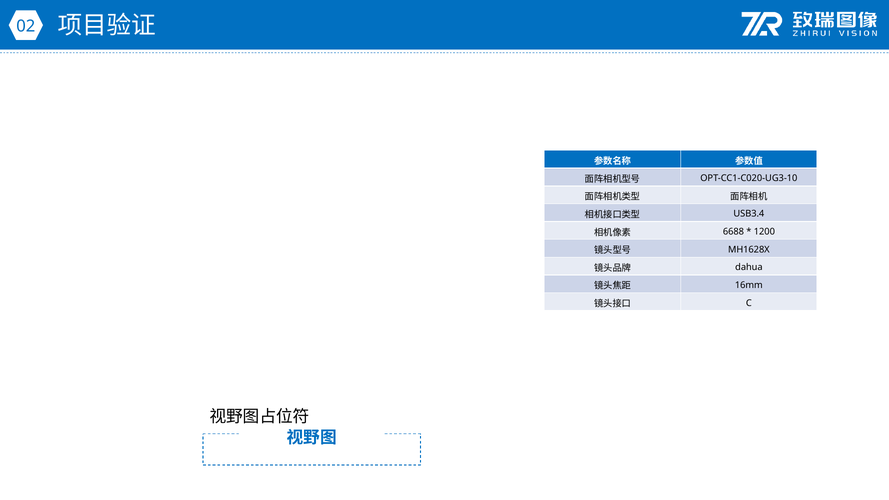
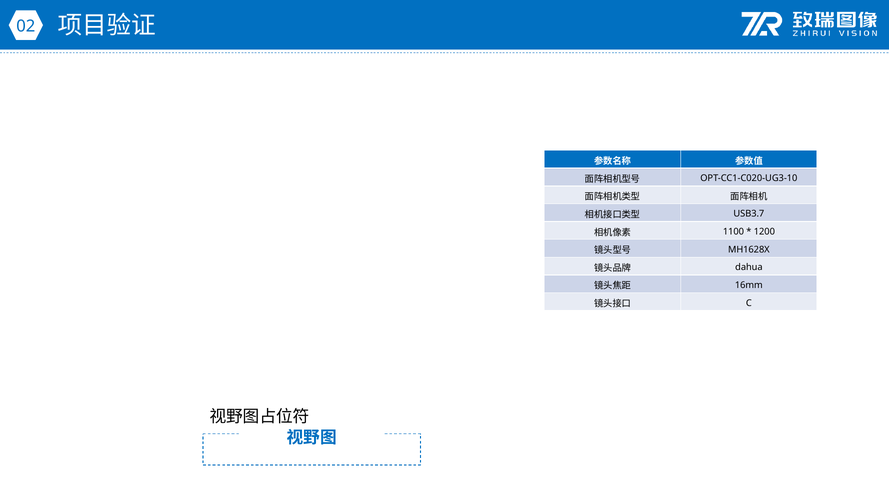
USB3.4: USB3.4 -> USB3.7 (749, 214)
6688: 6688 -> 1100 (733, 232)
